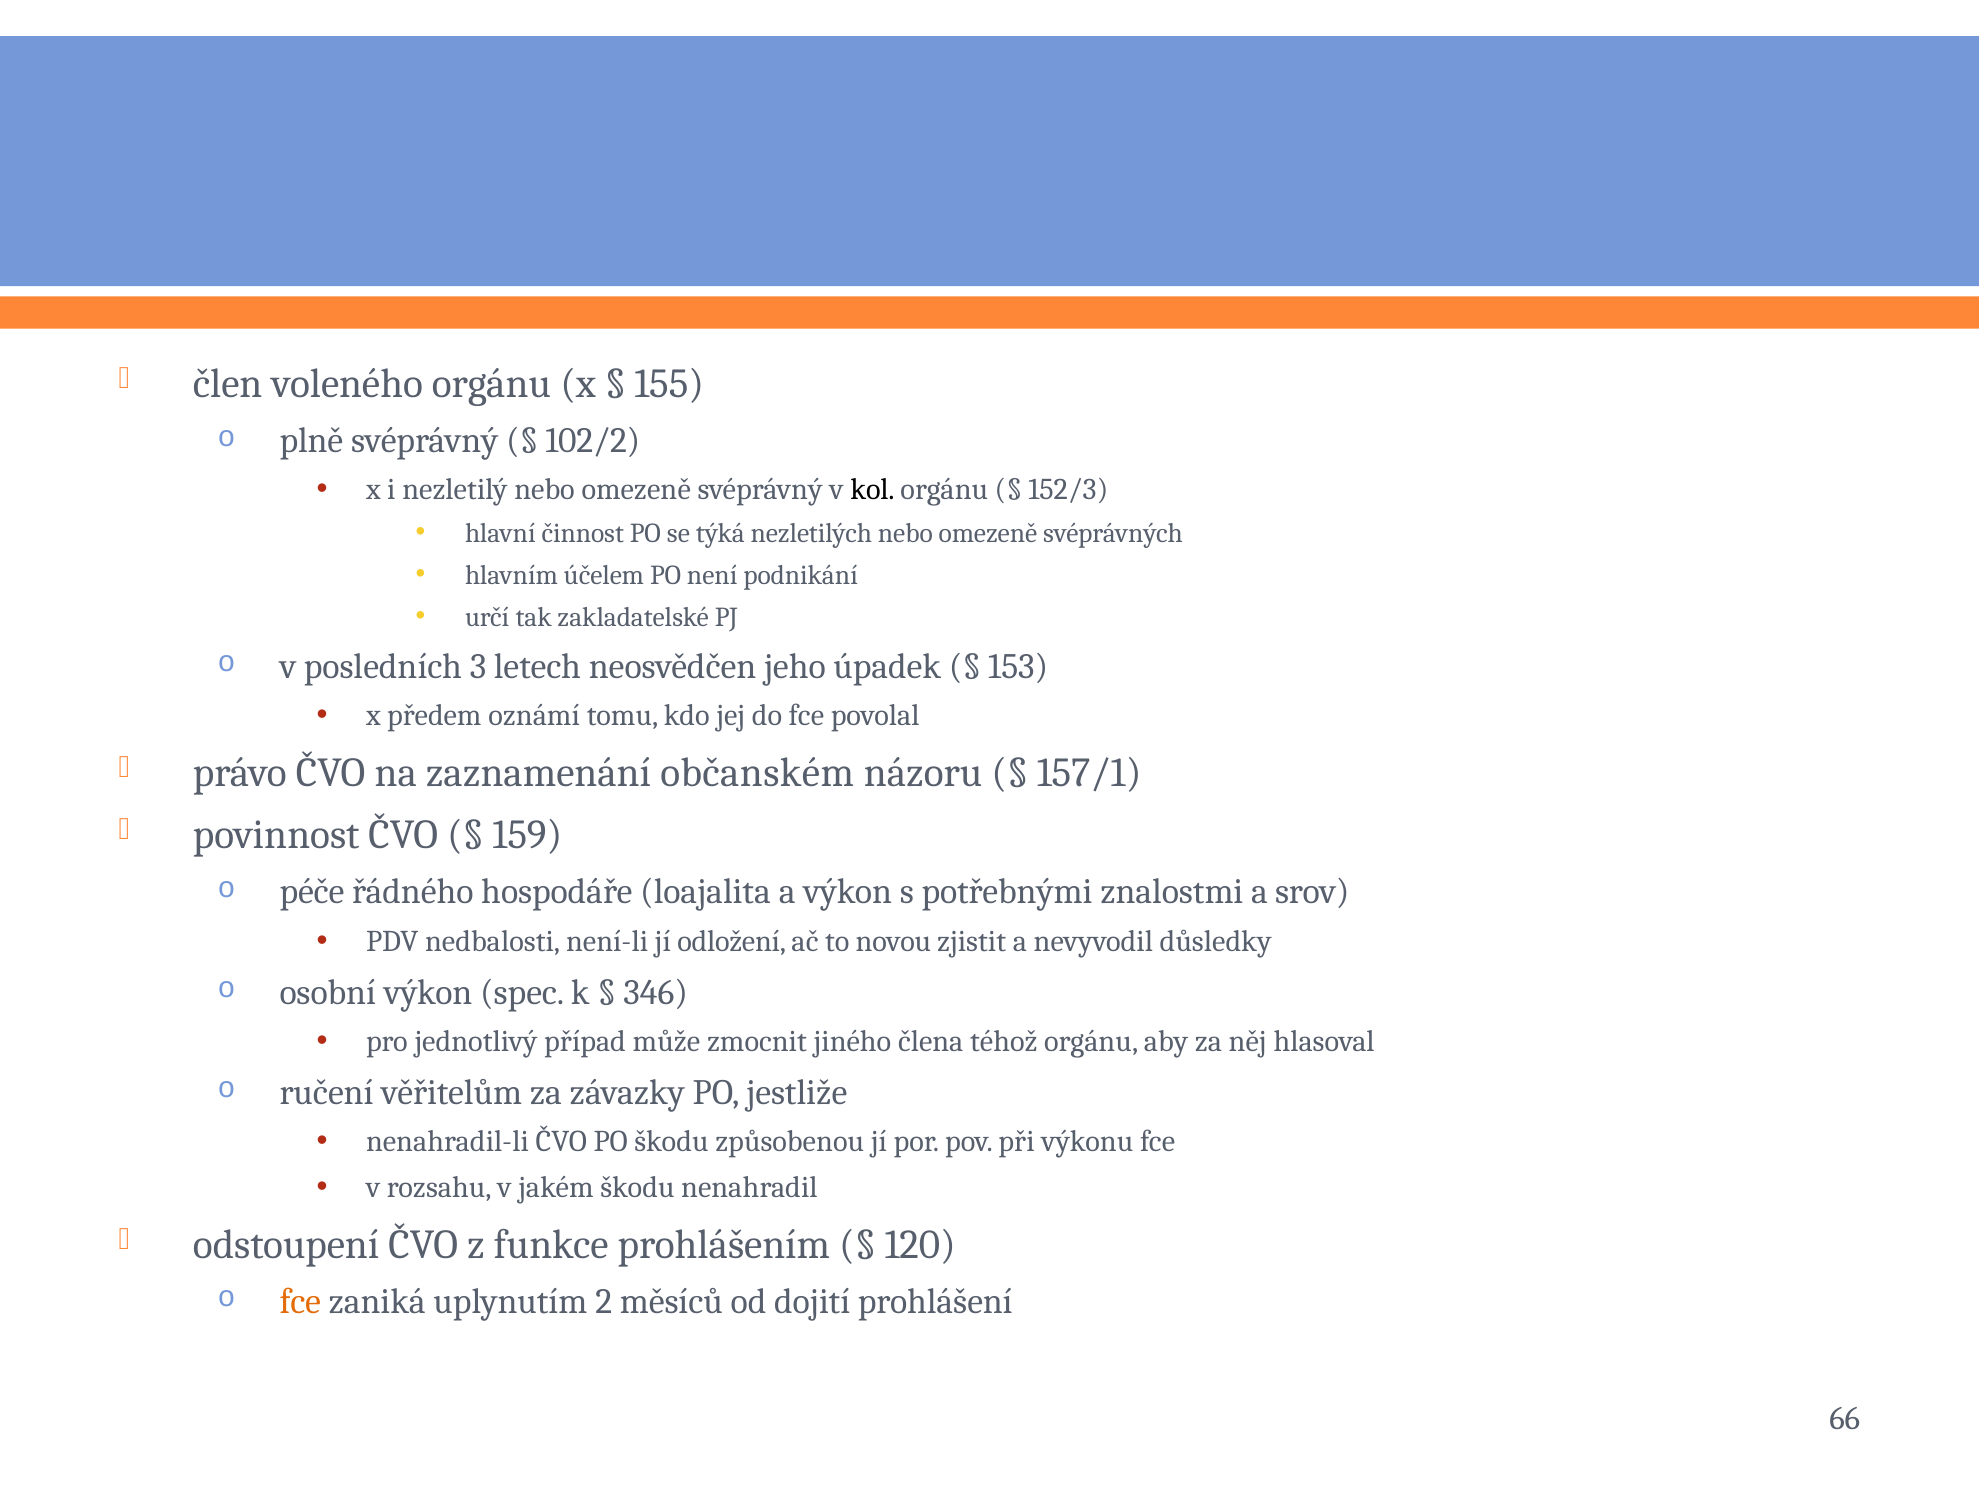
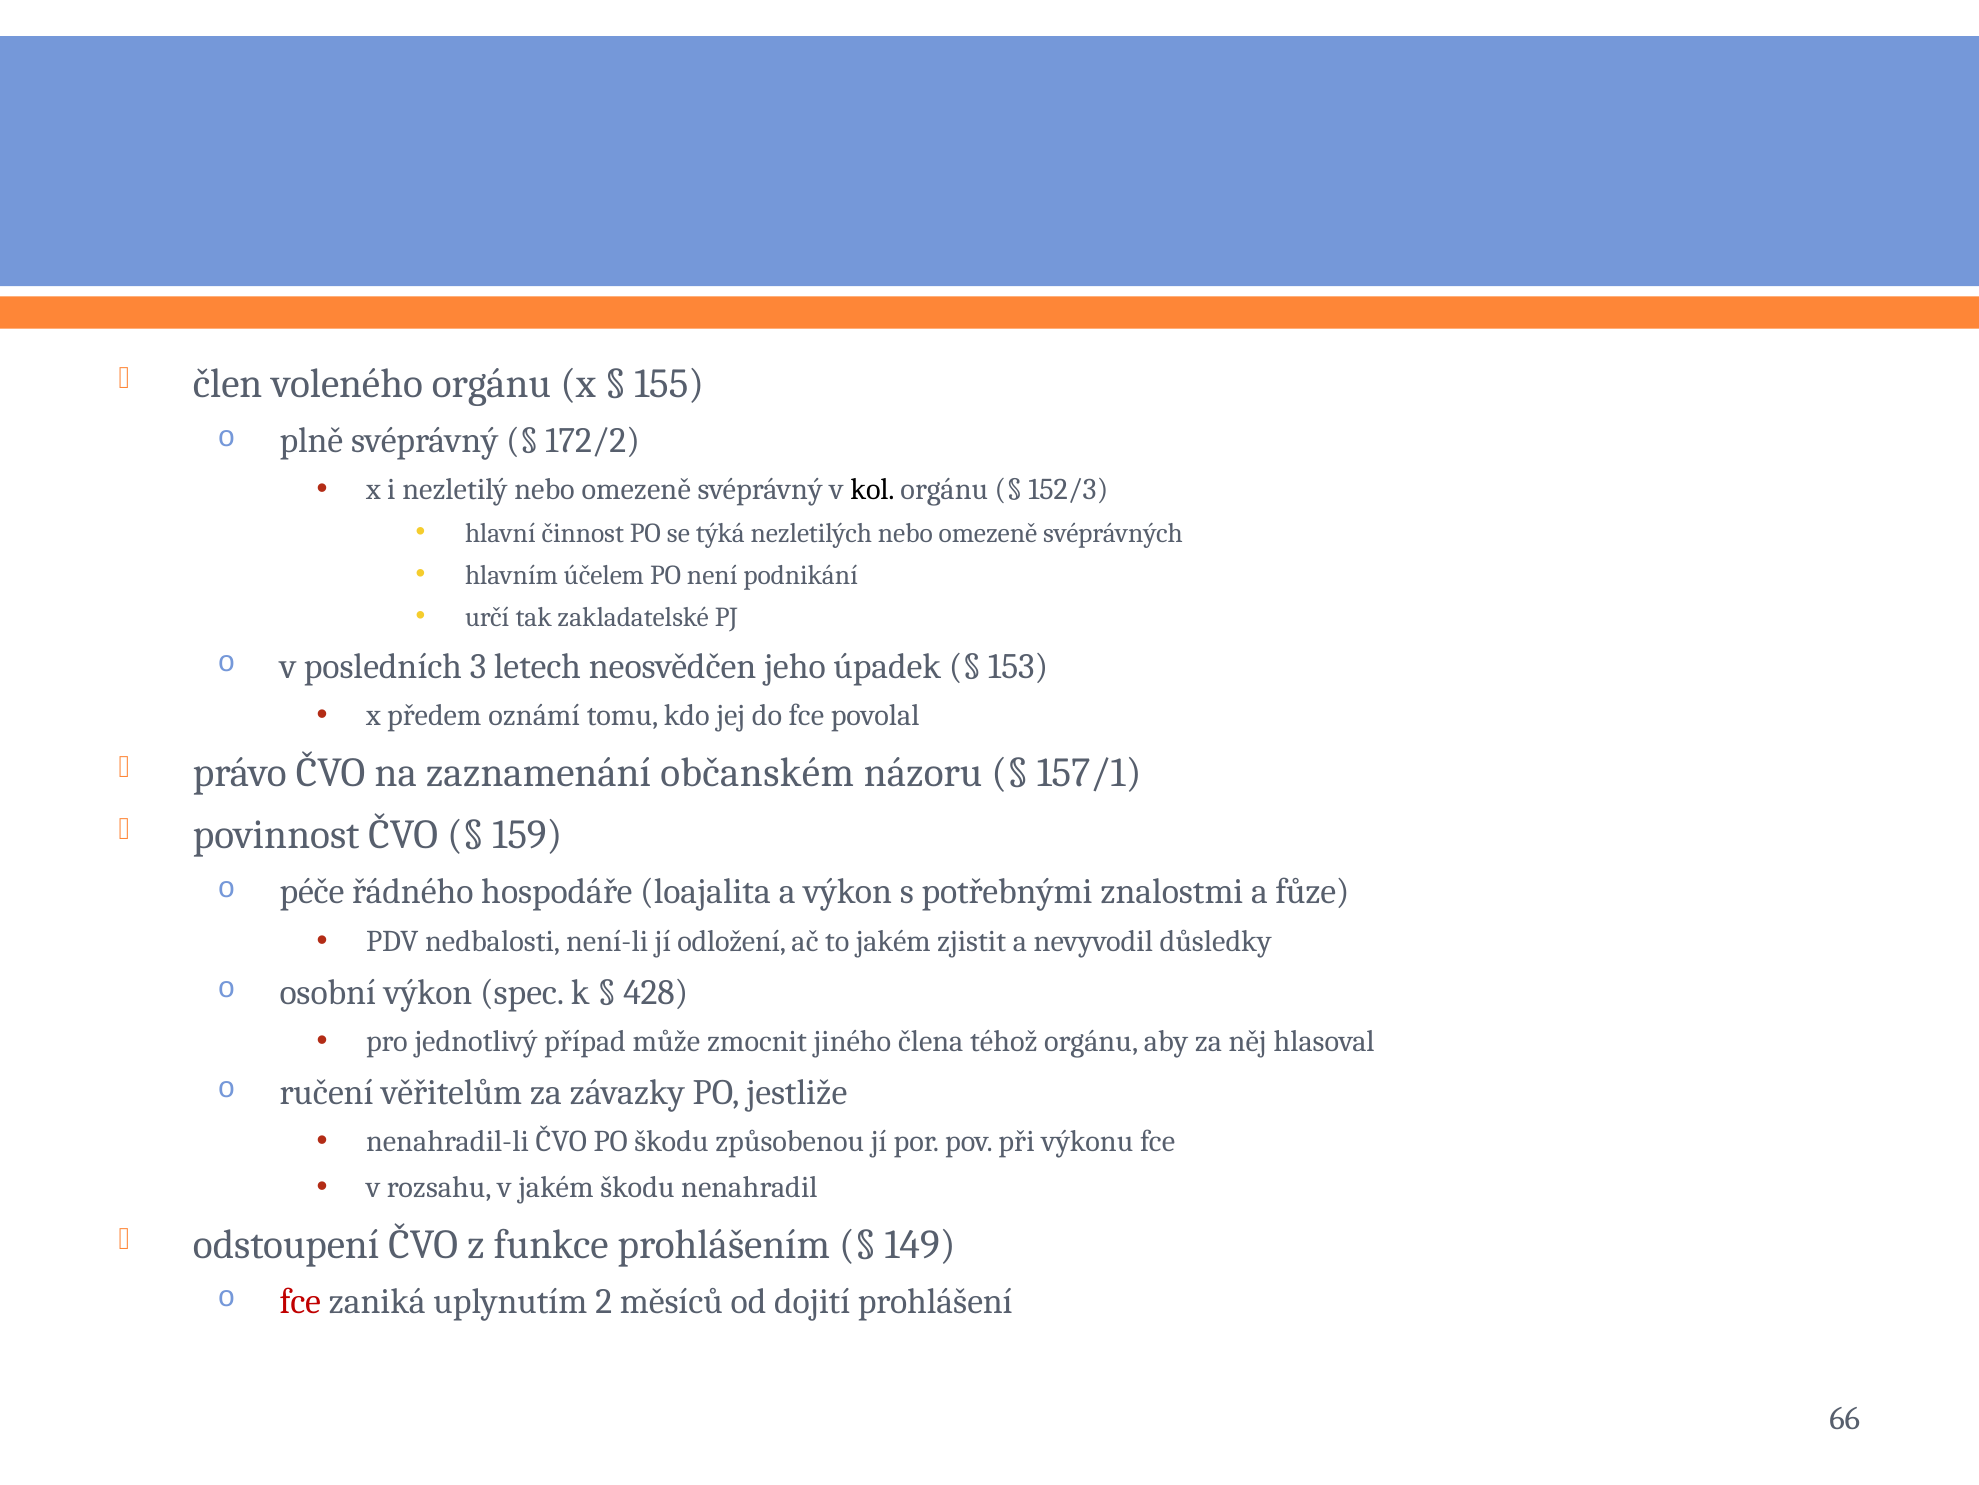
102/2: 102/2 -> 172/2 (593, 441)
srov: srov -> fůze (1312, 892)
to novou: novou -> jakém (893, 941)
346: 346 -> 428 (656, 992)
120: 120 -> 149 (920, 1244)
fce colour: orange -> red (300, 1301)
